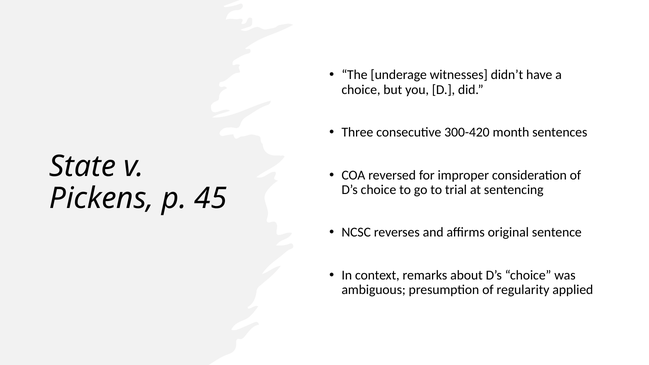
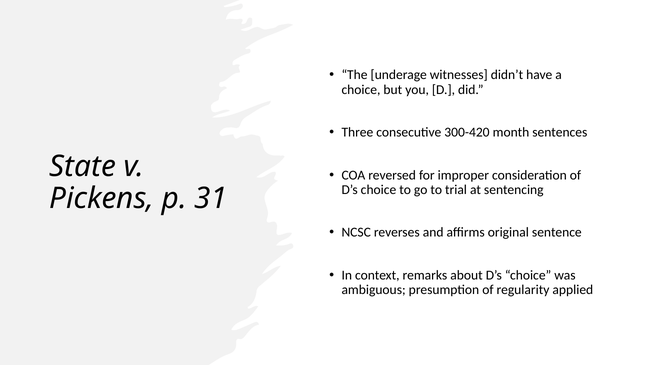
45: 45 -> 31 (211, 198)
